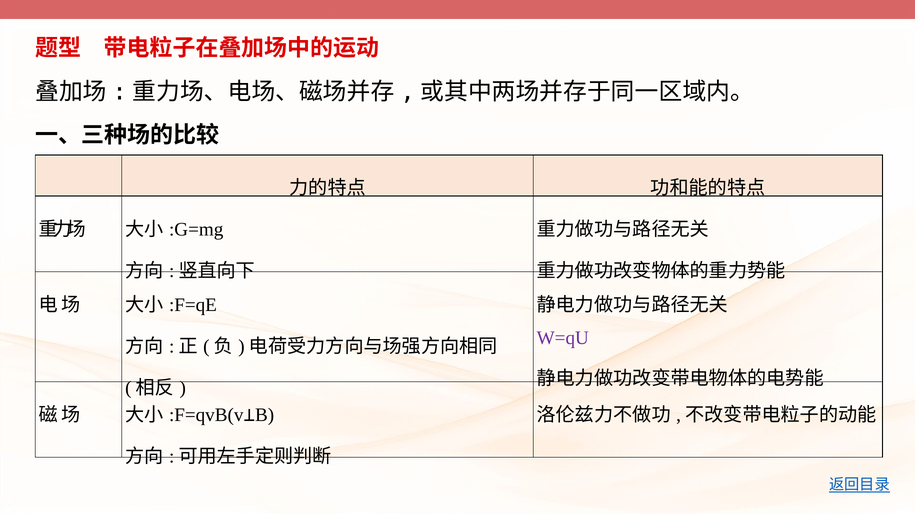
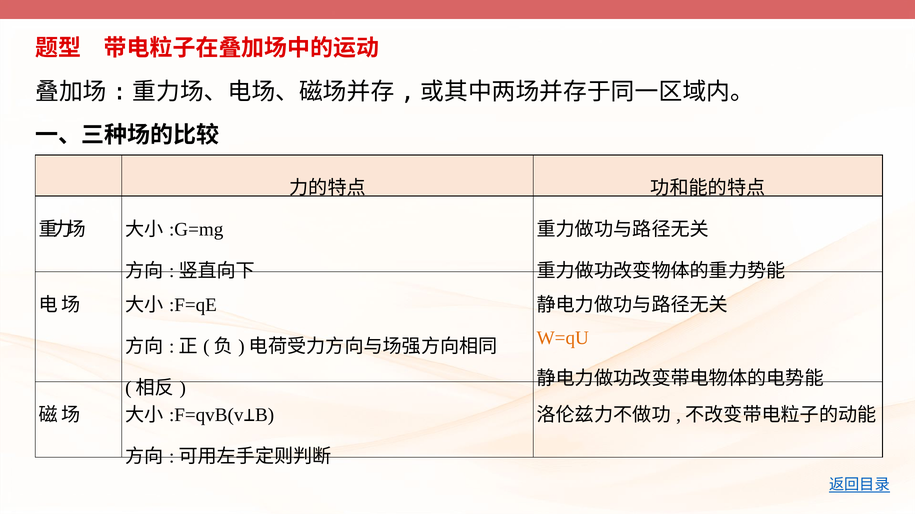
W=qU colour: purple -> orange (563, 338)
